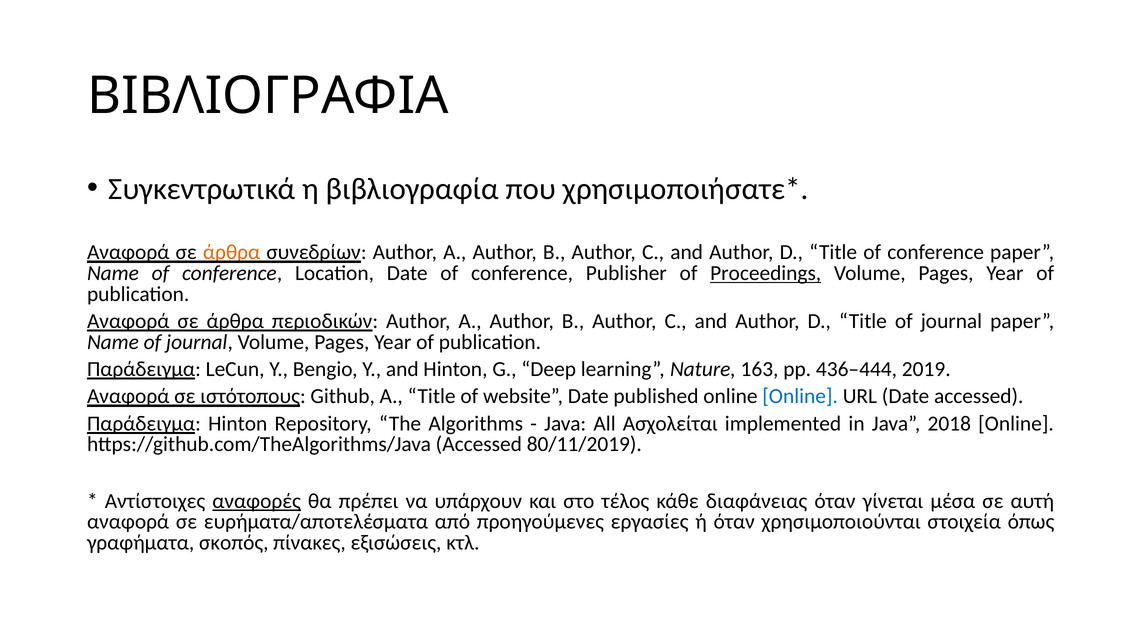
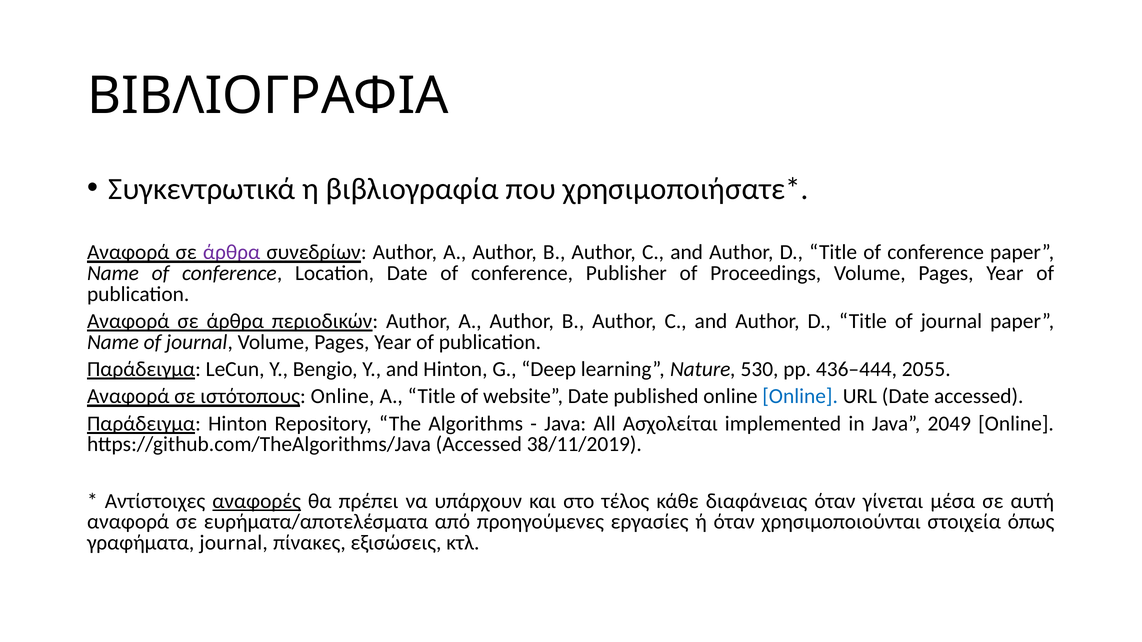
άρθρα colour: orange -> purple (232, 253)
Proceedings underline: present -> none (766, 273)
163: 163 -> 530 (760, 369)
2019: 2019 -> 2055 (926, 369)
ιστότοπους Github: Github -> Online (343, 397)
2018: 2018 -> 2049 (949, 424)
80/11/2019: 80/11/2019 -> 38/11/2019 (584, 445)
γραφήματα σκοπός: σκοπός -> journal (234, 543)
